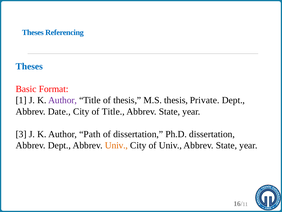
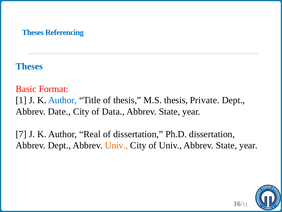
Author colour: purple -> blue (63, 100)
of Title: Title -> Data (113, 111)
3: 3 -> 7 (21, 134)
Path: Path -> Real (90, 134)
